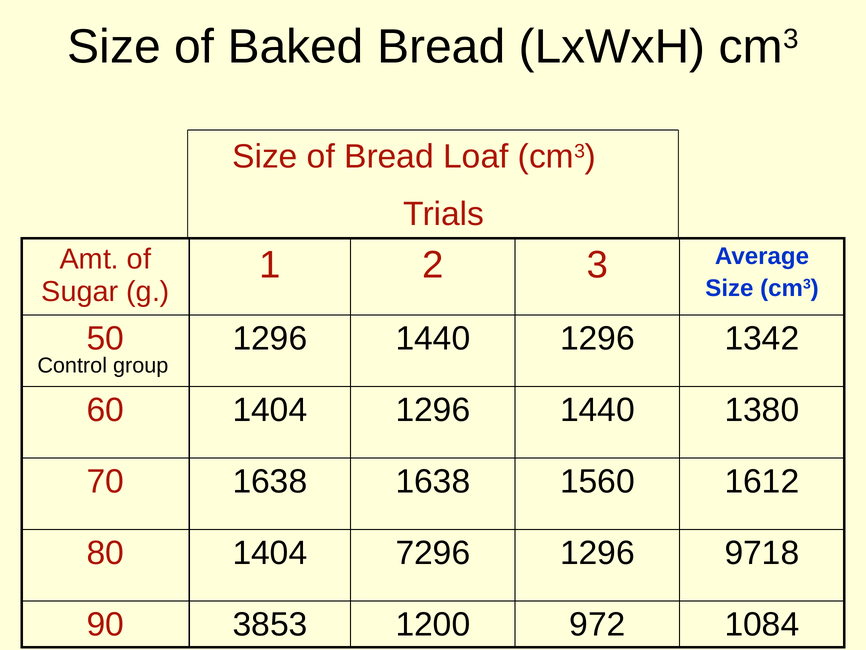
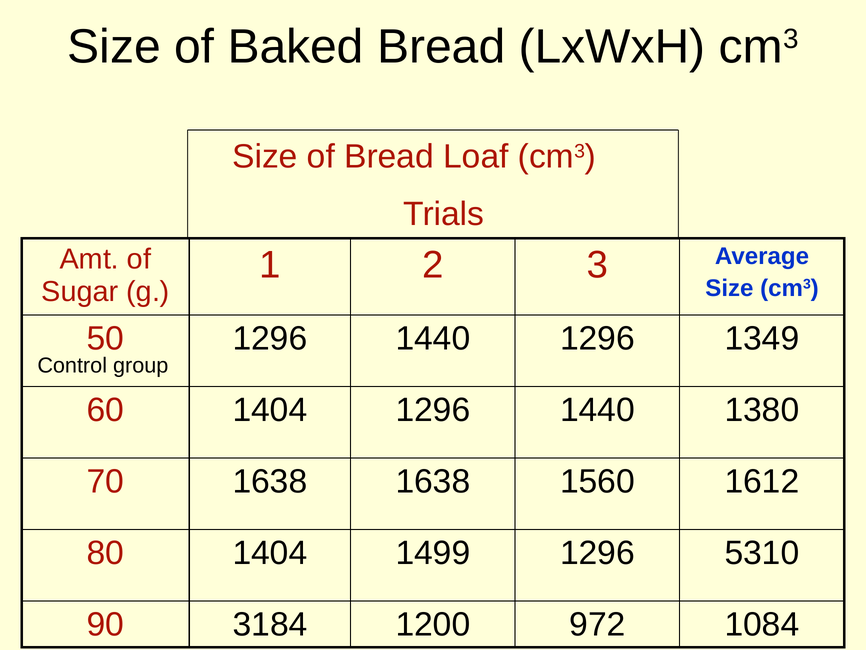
1342: 1342 -> 1349 (762, 338)
7296: 7296 -> 1499 (433, 553)
9718: 9718 -> 5310 (762, 553)
3853: 3853 -> 3184 (270, 624)
